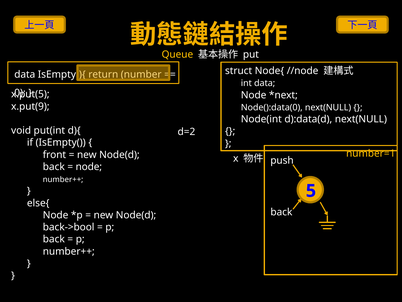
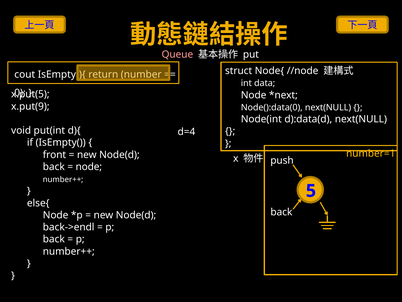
Queue colour: yellow -> pink (177, 55)
data: data -> cout (25, 75)
d=2: d=2 -> d=4 (186, 132)
back->bool: back->bool -> back->endl (69, 227)
